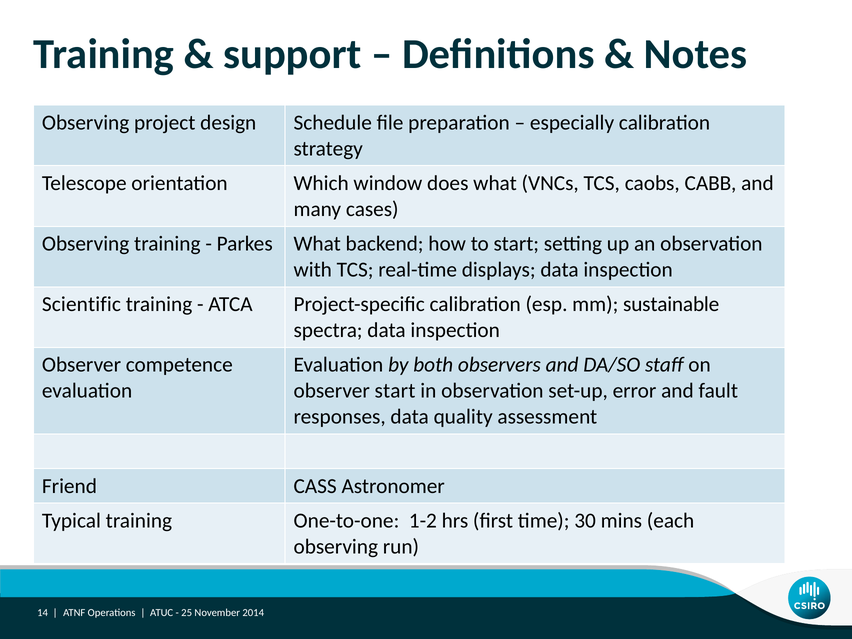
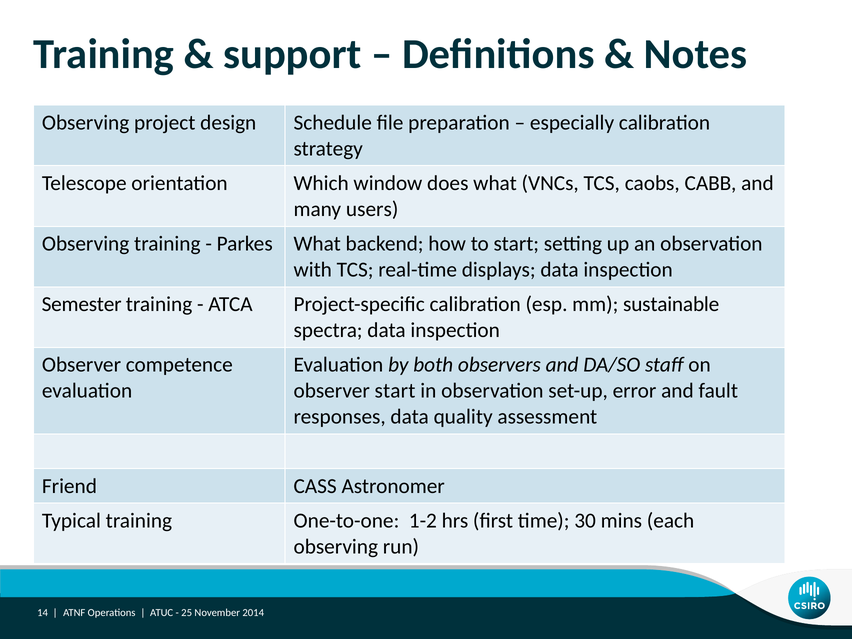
cases: cases -> users (372, 209)
Scientific: Scientific -> Semester (82, 304)
